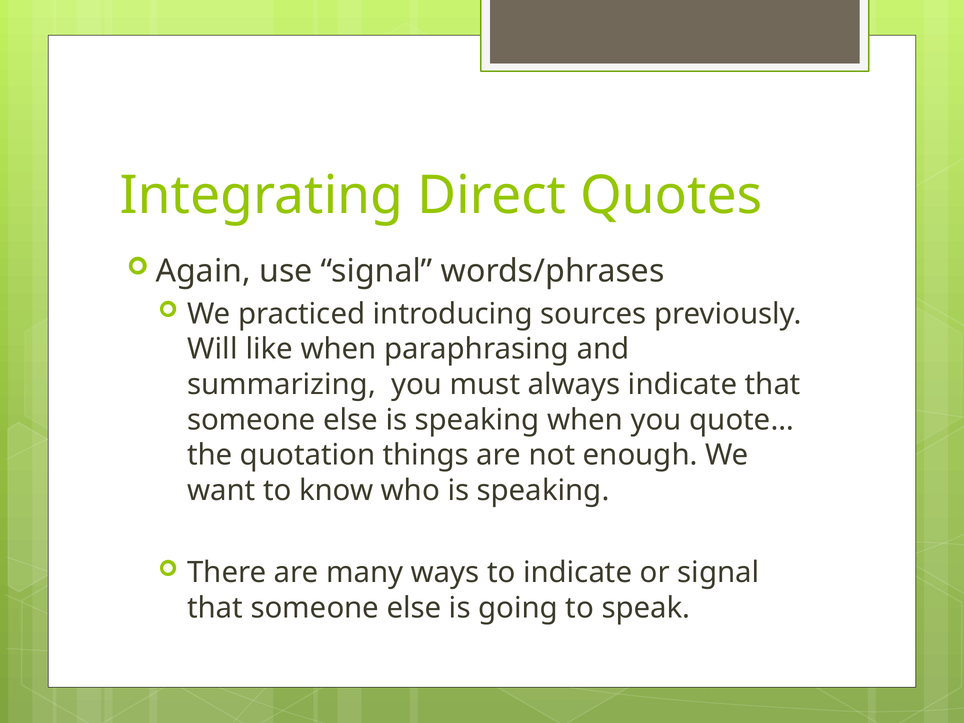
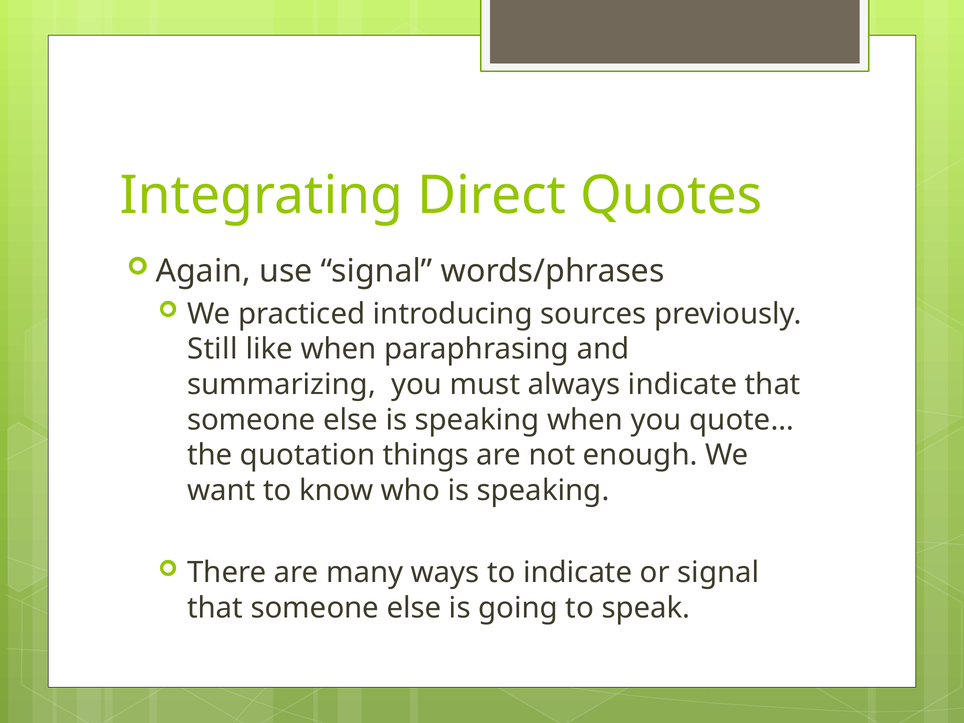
Will: Will -> Still (212, 349)
